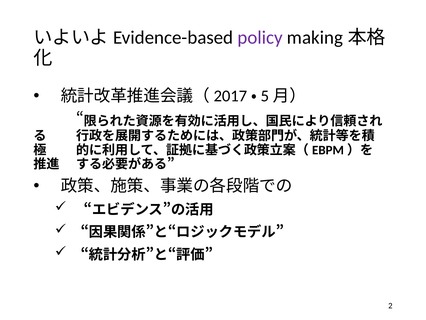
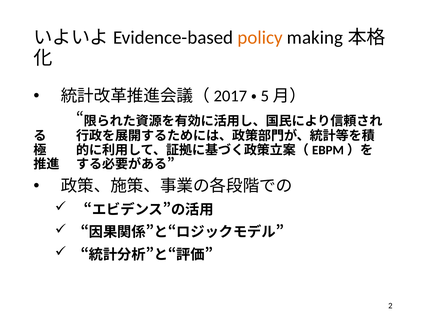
policy colour: purple -> orange (260, 38)
